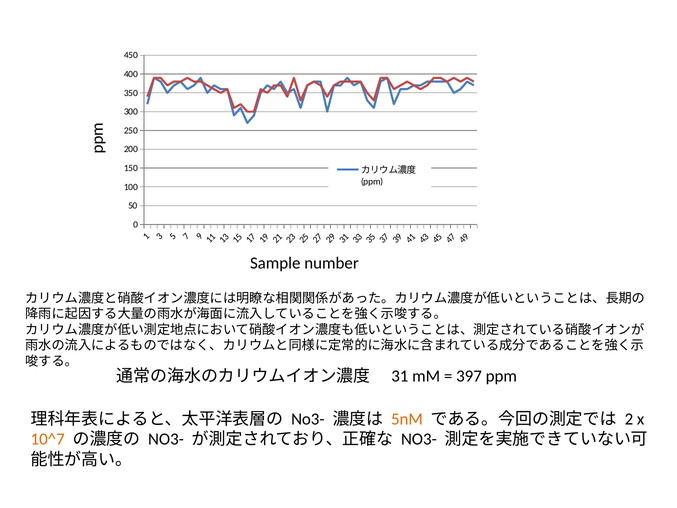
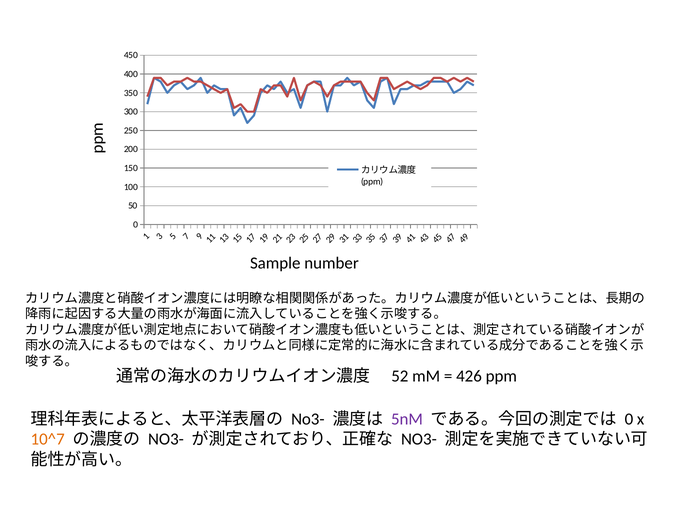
31: 31 -> 52 (400, 376)
397: 397 -> 426 (469, 376)
5nM colour: orange -> purple (407, 419)
2: 2 -> 0 (629, 419)
